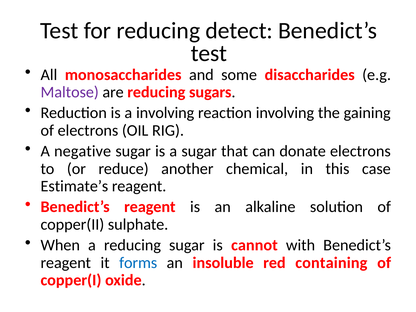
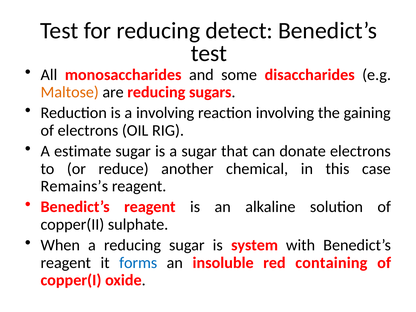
Maltose colour: purple -> orange (70, 92)
negative: negative -> estimate (83, 151)
Estimate’s: Estimate’s -> Remains’s (74, 186)
cannot: cannot -> system (255, 245)
